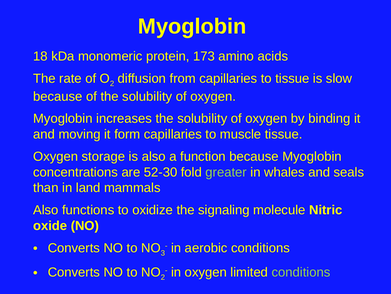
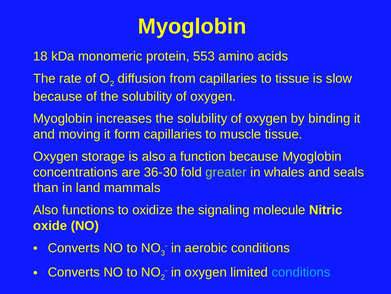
173: 173 -> 553 (204, 56)
52-30: 52-30 -> 36-30 (161, 172)
conditions colour: light green -> light blue (301, 272)
